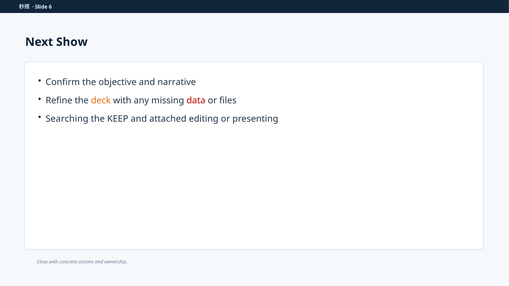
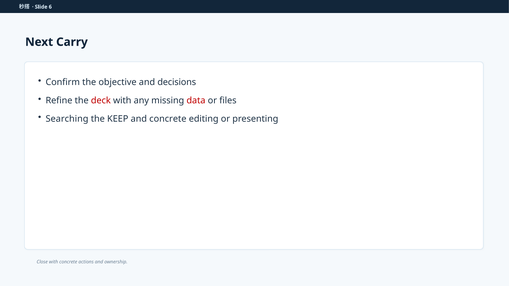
Show: Show -> Carry (72, 42)
narrative: narrative -> decisions (177, 82)
deck colour: orange -> red (101, 101)
and attached: attached -> concrete (168, 119)
